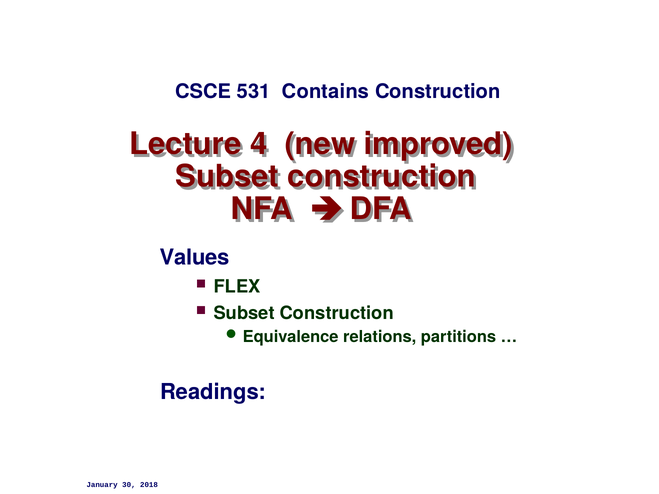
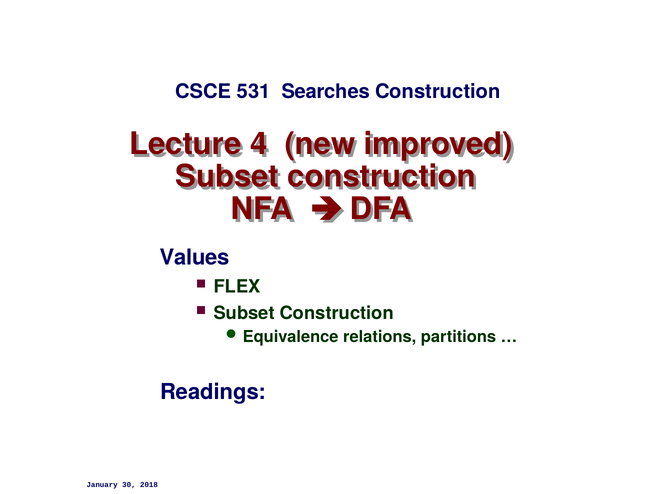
Contains: Contains -> Searches (326, 92)
